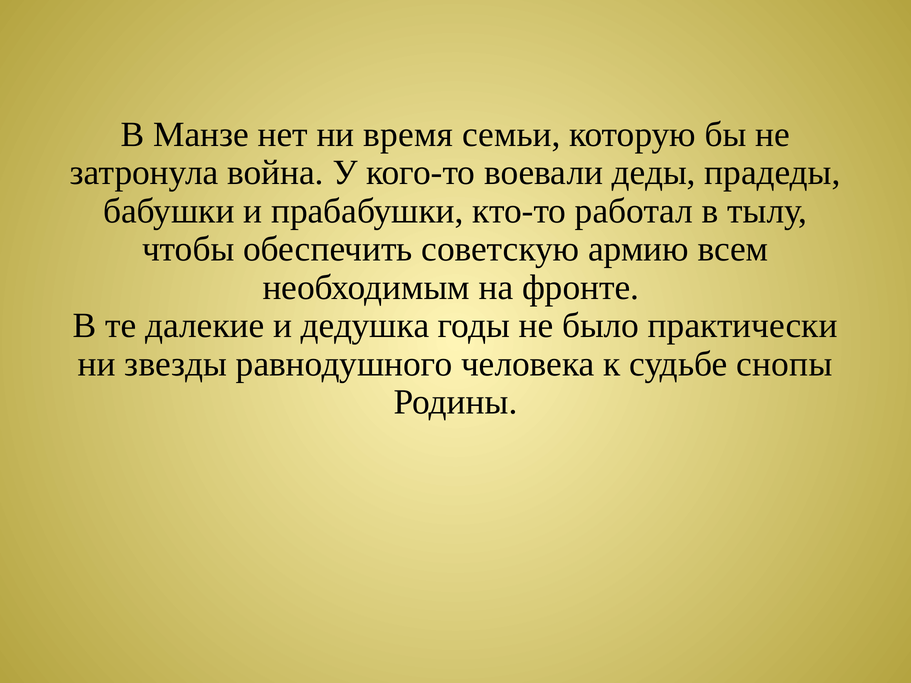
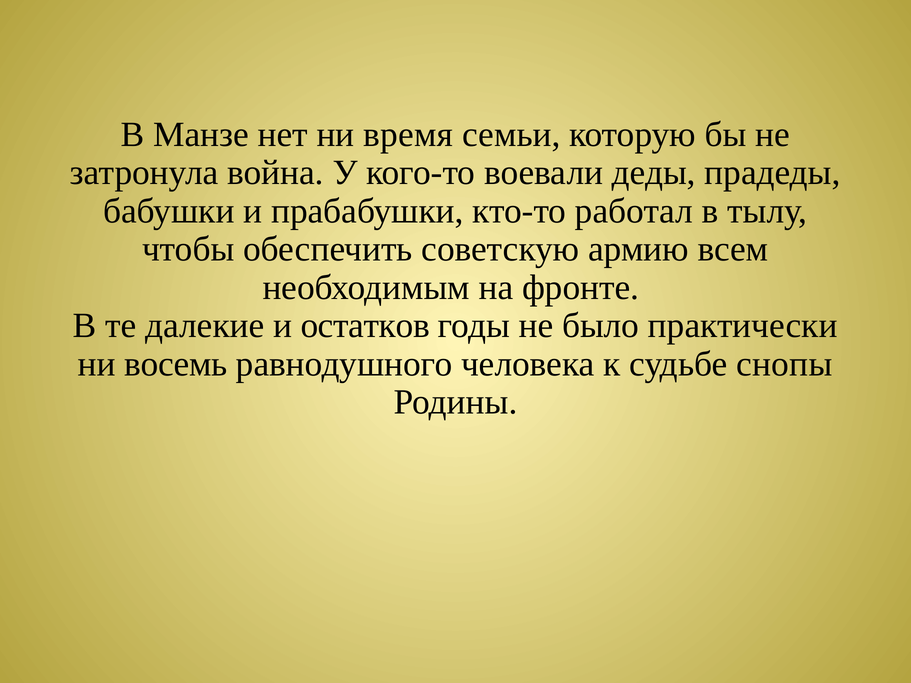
дедушка: дедушка -> остатков (365, 326)
звезды: звезды -> восемь (176, 364)
